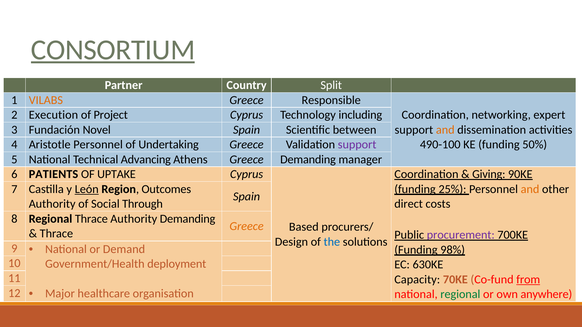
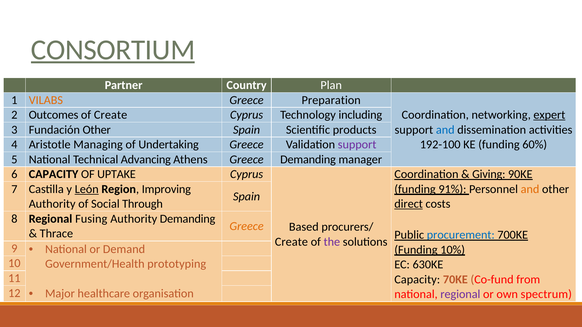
Split: Split -> Plan (331, 85)
Responsible: Responsible -> Preparation (331, 100)
Execution: Execution -> Outcomes (54, 115)
of Project: Project -> Create (111, 115)
expert underline: none -> present (549, 115)
Fundación Novel: Novel -> Other (97, 130)
between: between -> products (355, 130)
and colour: orange -> blue (445, 130)
Aristotle Personnel: Personnel -> Managing (98, 145)
490-100: 490-100 -> 192-100 (440, 145)
50%: 50% -> 60% (535, 145)
6 PATIENTS: PATIENTS -> CAPACITY (54, 174)
Outcomes: Outcomes -> Improving (166, 189)
25%: 25% -> 91% (452, 189)
direct underline: none -> present (409, 204)
Regional Thrace: Thrace -> Fusing (91, 219)
procurement colour: purple -> blue (461, 235)
Design: Design -> Create (291, 242)
the colour: blue -> purple (332, 242)
98%: 98% -> 10% (453, 250)
deployment: deployment -> prototyping (177, 264)
from underline: present -> none (528, 280)
regional colour: green -> purple (460, 295)
anywhere: anywhere -> spectrum (546, 295)
